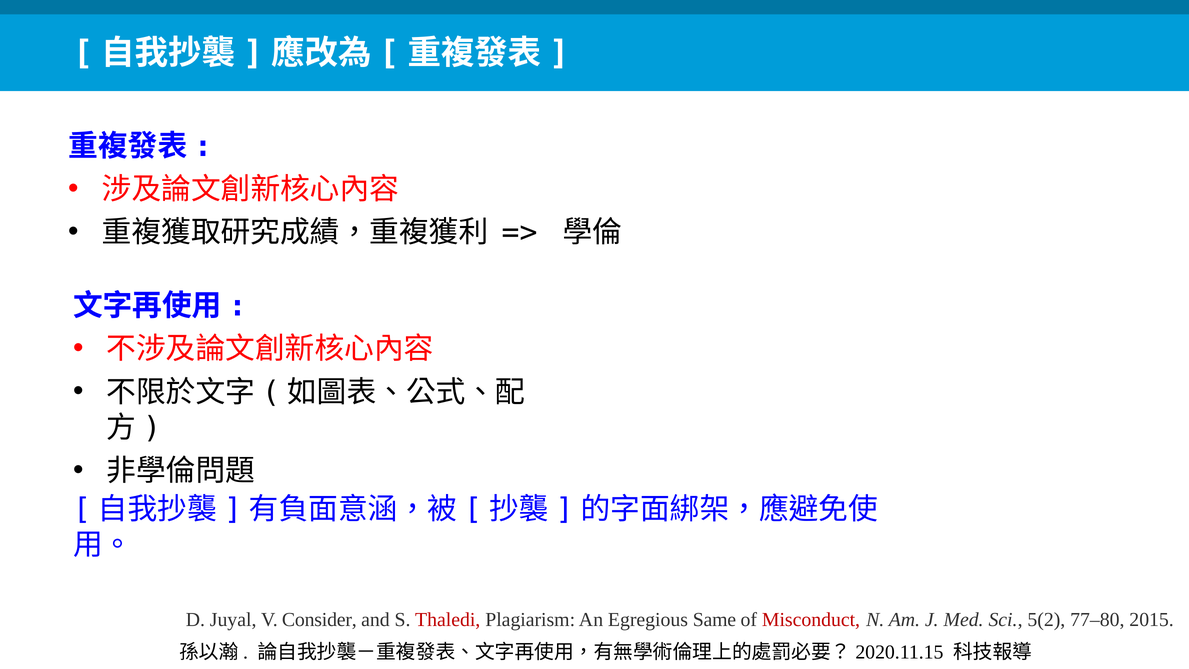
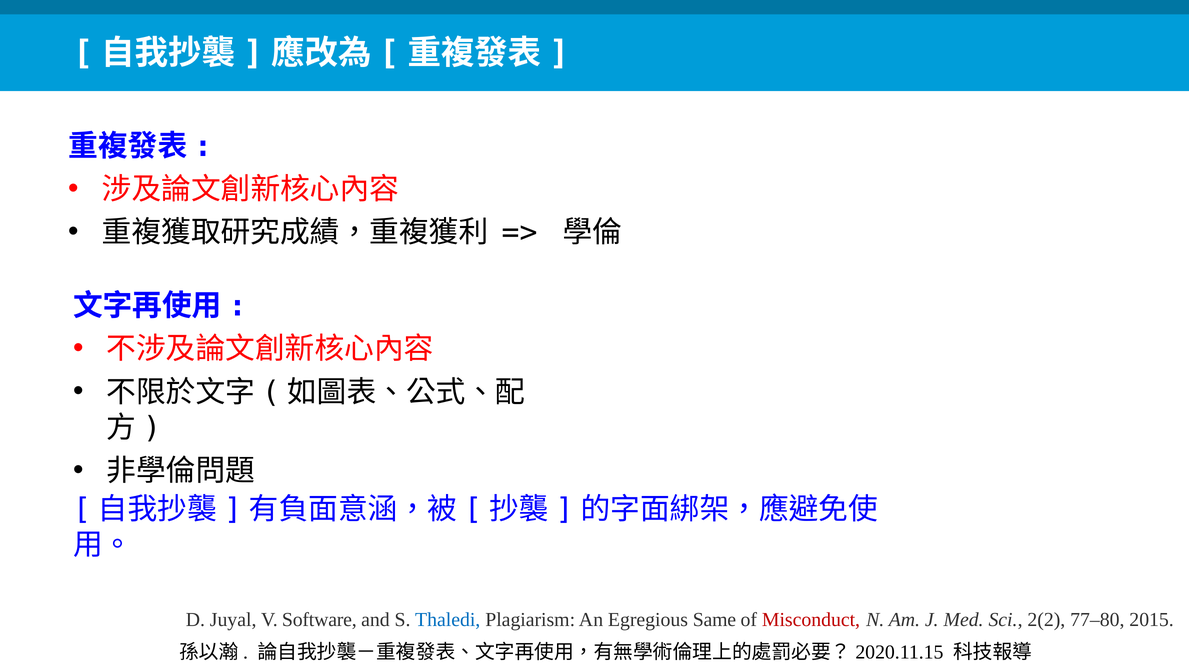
Consider: Consider -> Software (319, 620)
Thaledi colour: red -> blue (448, 620)
5(2: 5(2 -> 2(2 (1046, 620)
